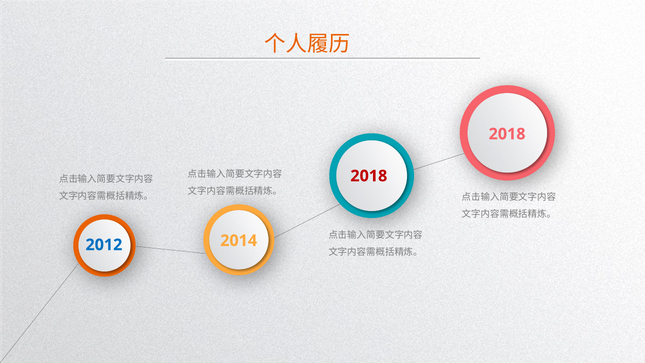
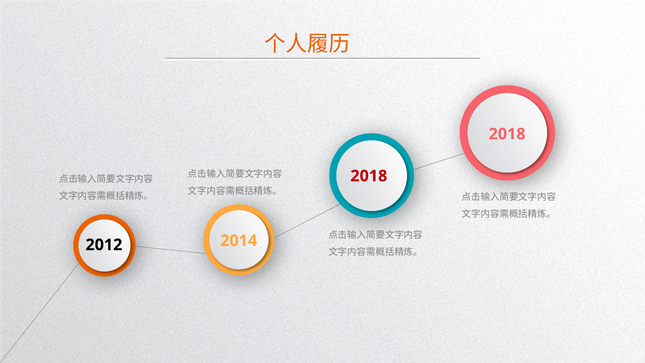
2012 colour: blue -> black (104, 245)
